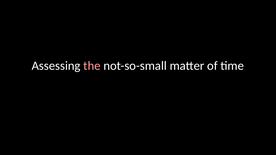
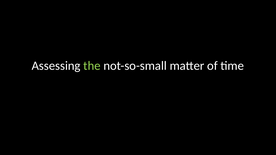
the colour: pink -> light green (92, 66)
